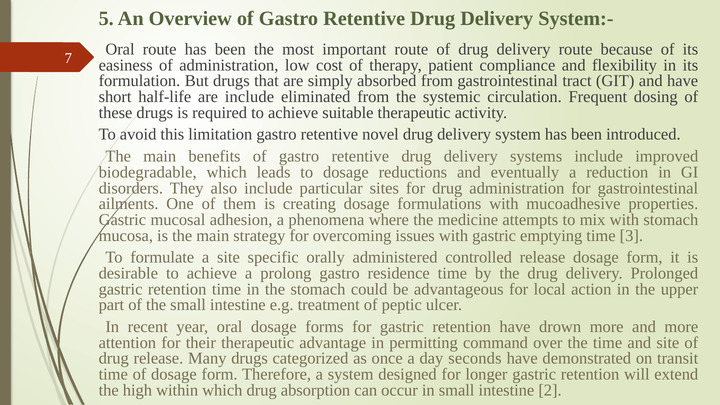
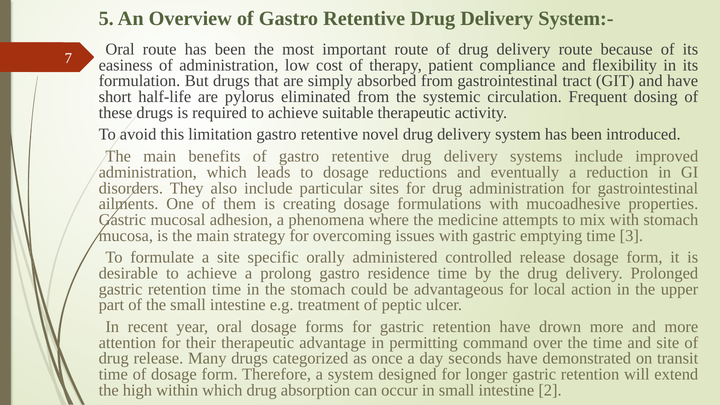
are include: include -> pylorus (250, 97)
biodegradable: biodegradable -> administration (148, 172)
